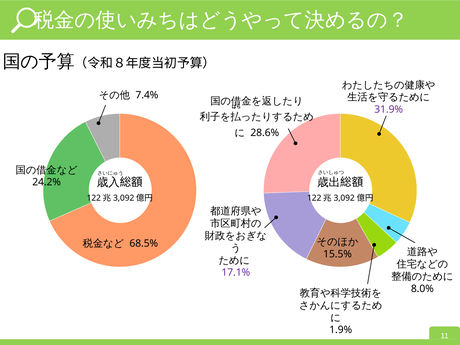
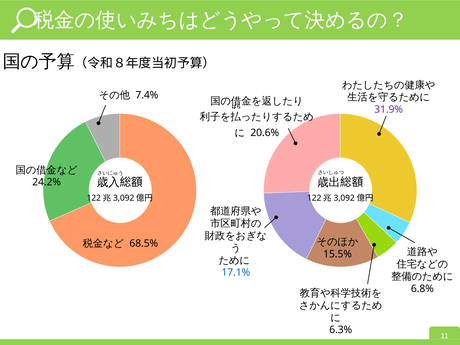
28.6%: 28.6% -> 20.6% (265, 133)
17.1% colour: purple -> blue (236, 273)
8.0%: 8.0% -> 6.8% (422, 289)
1.9%: 1.9% -> 6.3% (341, 330)
